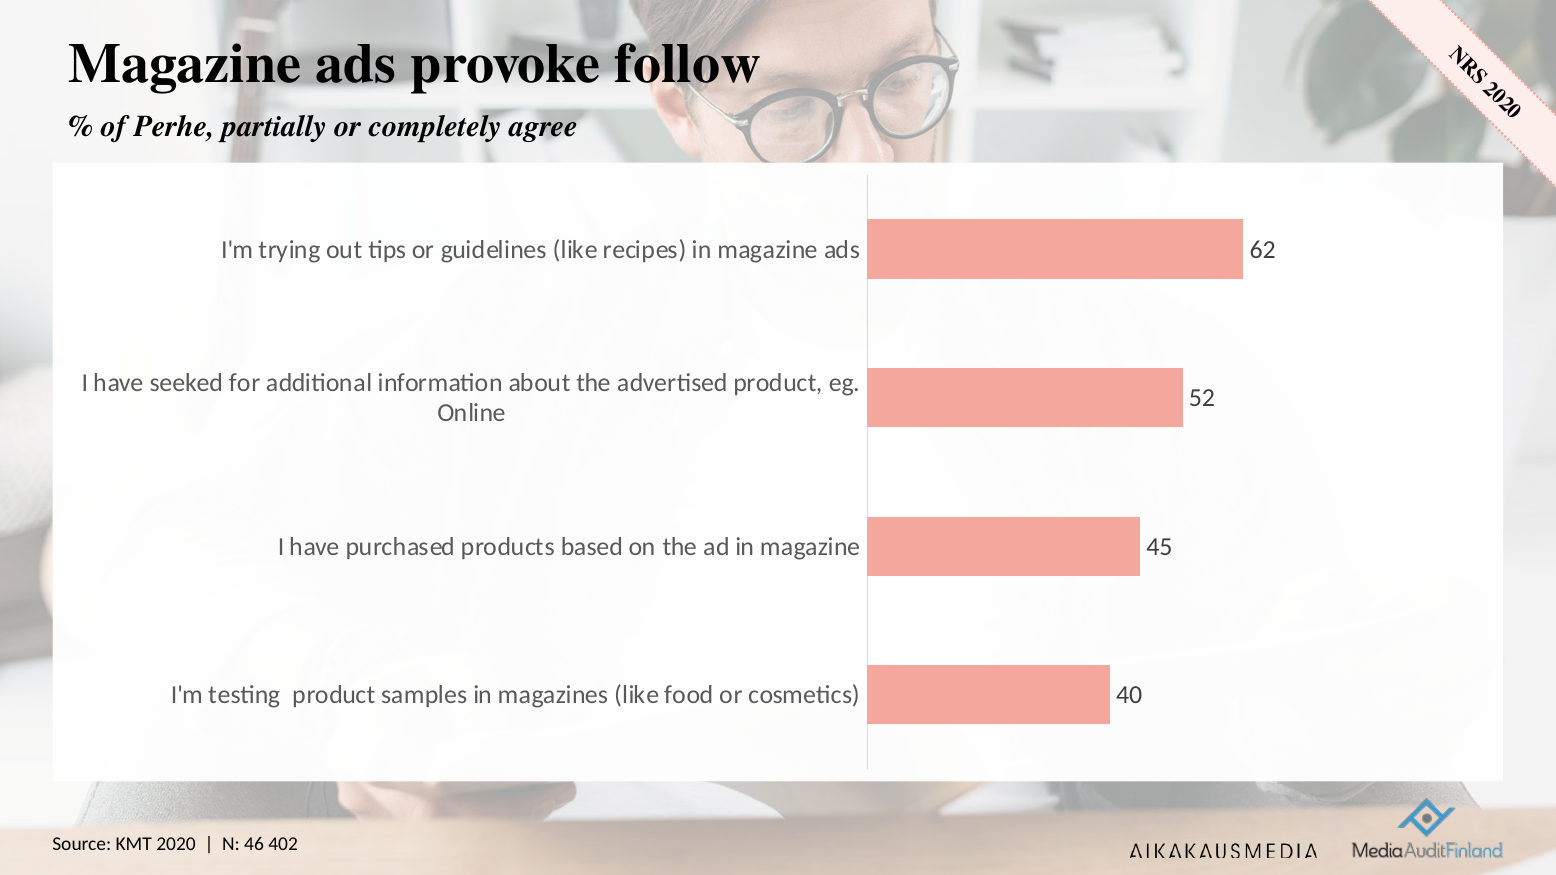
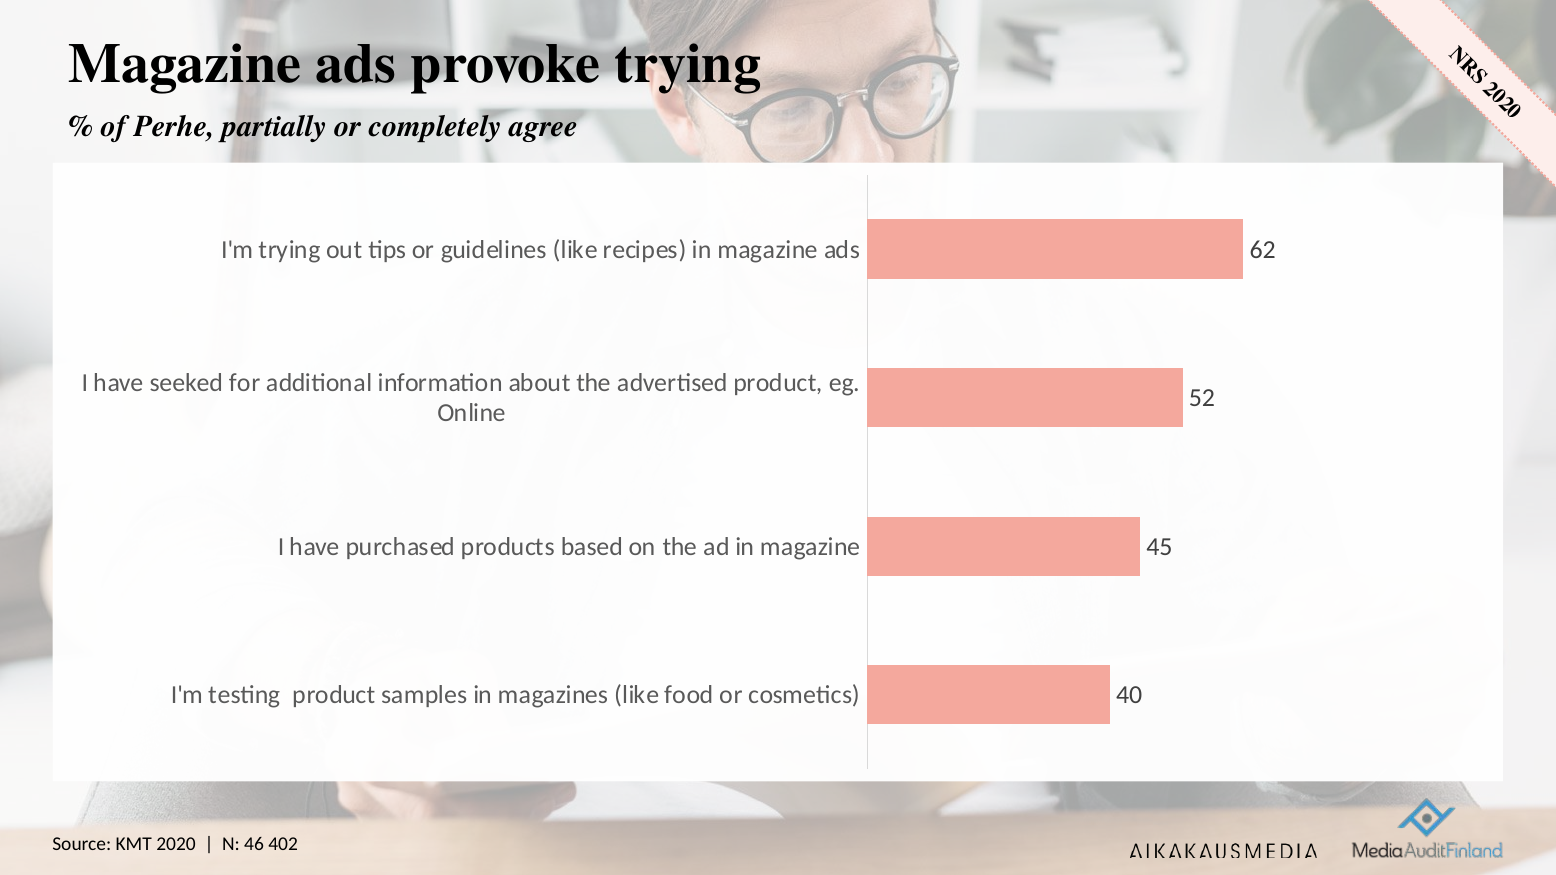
provoke follow: follow -> trying (688, 64)
